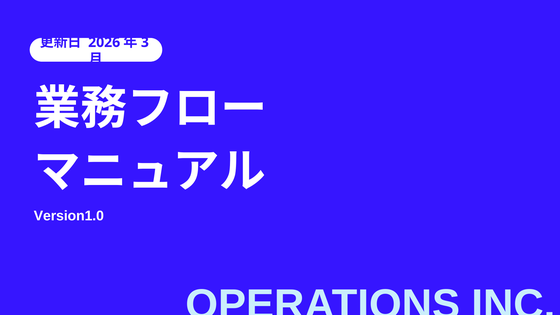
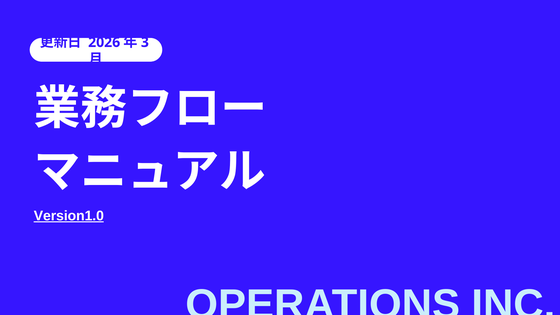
Version1.0 underline: none -> present (69, 216)
